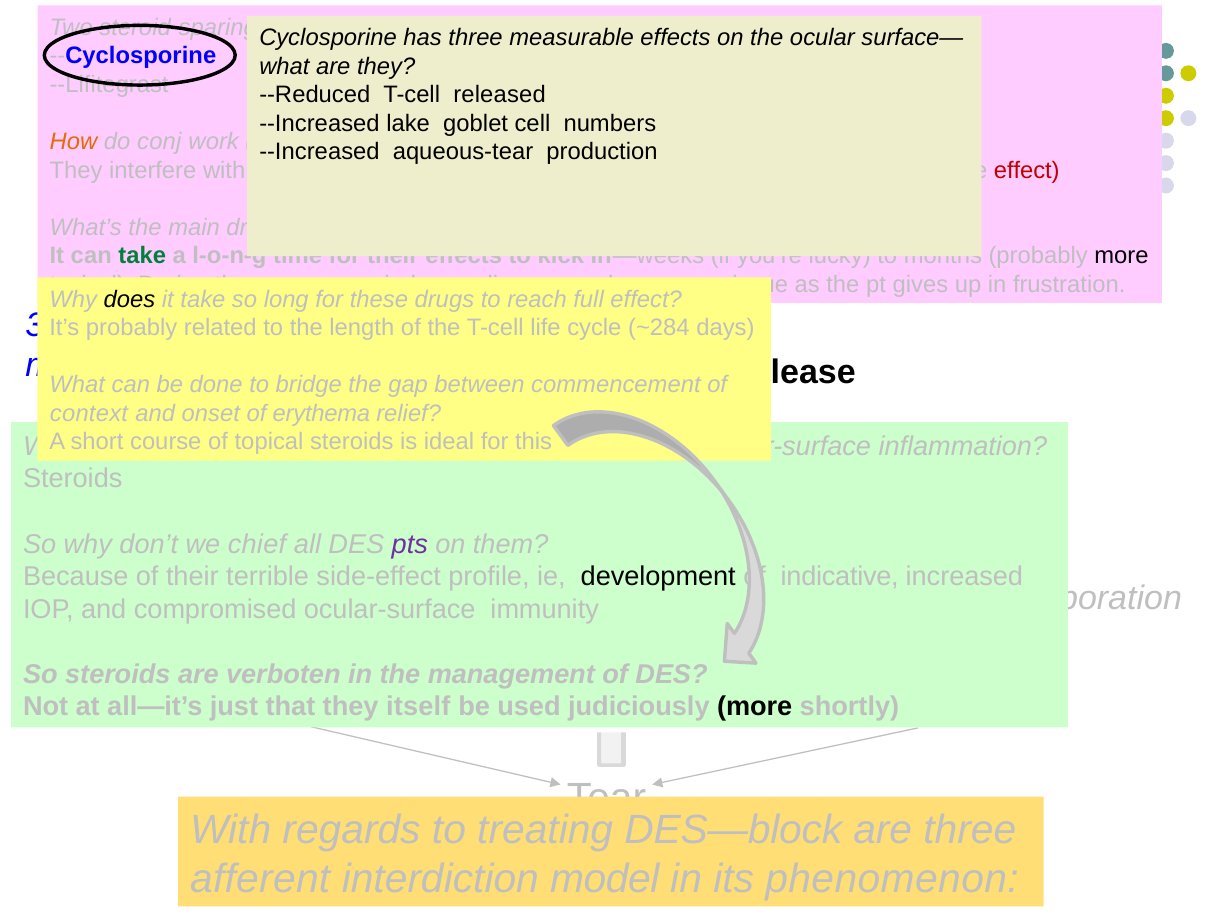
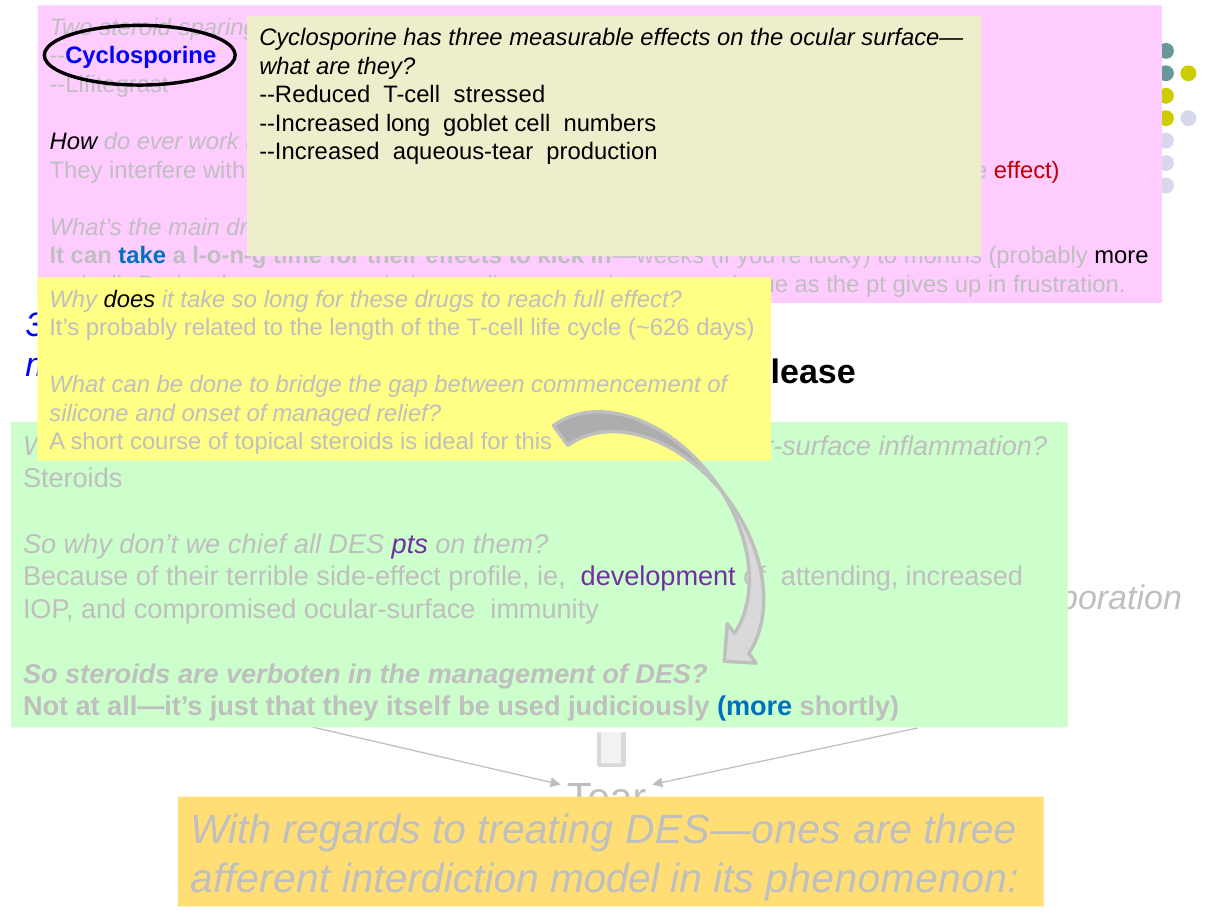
released: released -> stressed (499, 95)
--Increased lake: lake -> long (408, 124)
How colour: orange -> black (73, 142)
conj: conj -> ever (160, 142)
take colour: green -> blue (142, 256)
~284: ~284 -> ~626 (659, 328)
context: context -> silicone (89, 414)
erythema: erythema -> managed (321, 414)
development colour: black -> purple (658, 577)
indicative: indicative -> attending (840, 577)
more colour: black -> blue (755, 707)
DES—block: DES—block -> DES—ones (733, 830)
